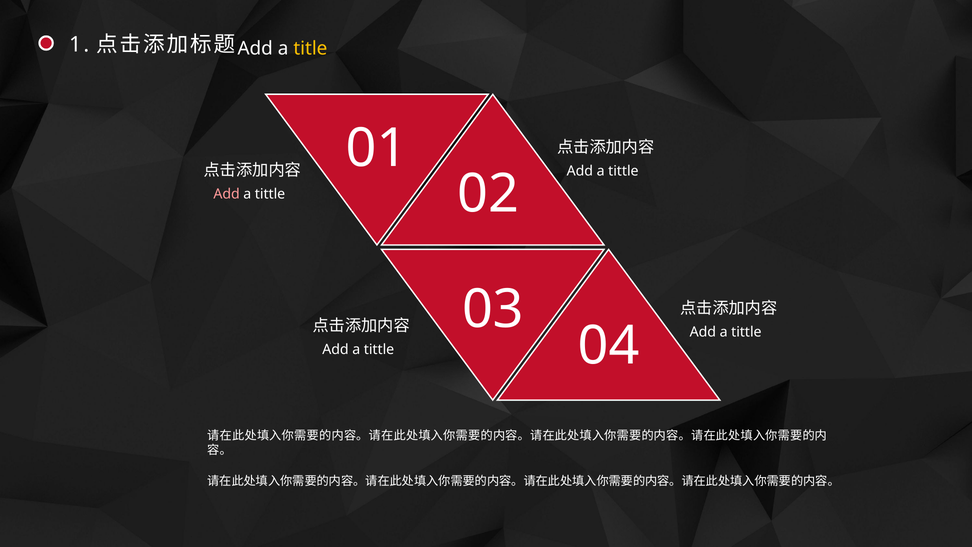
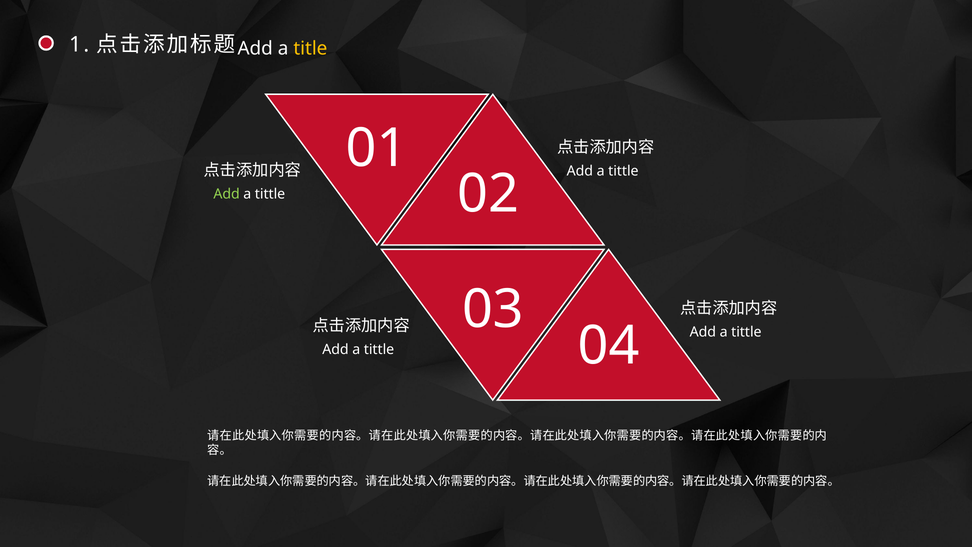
Add colour: pink -> light green (227, 194)
